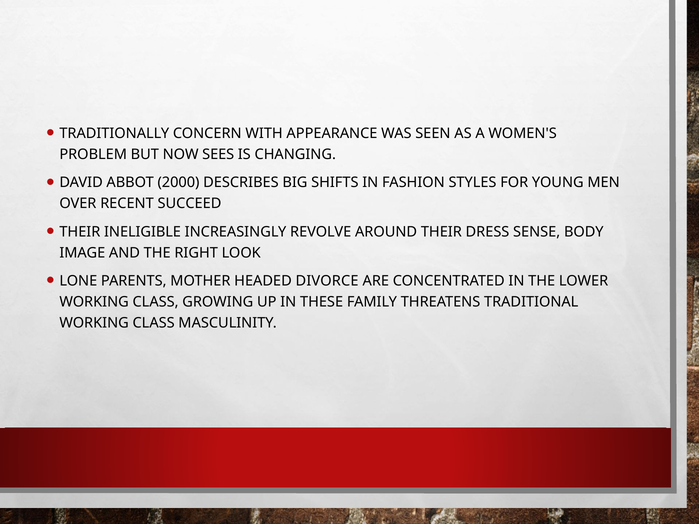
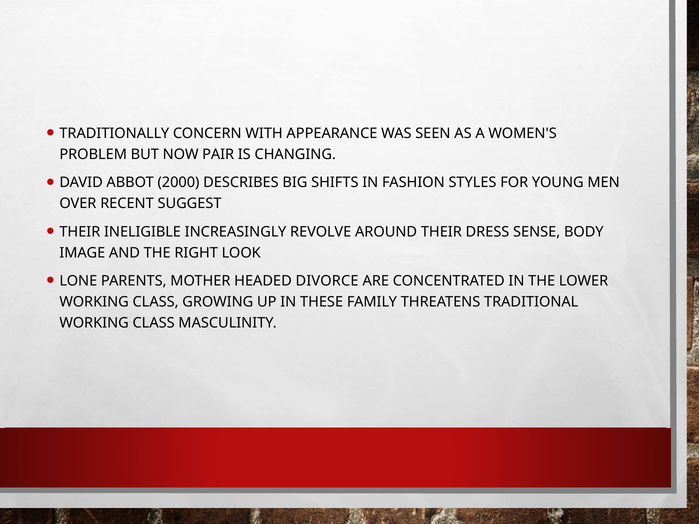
SEES: SEES -> PAIR (218, 154)
SUCCEED: SUCCEED -> SUGGEST (189, 204)
